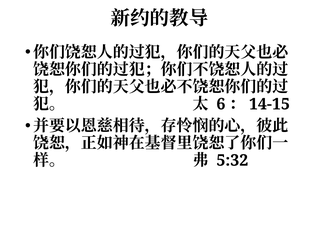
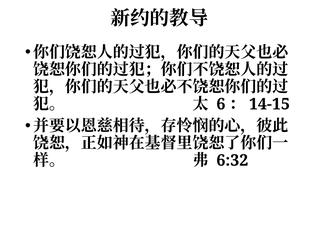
5:32: 5:32 -> 6:32 (232, 160)
